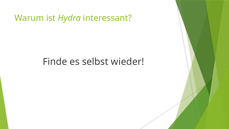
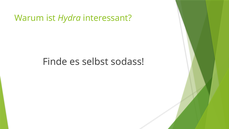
wieder: wieder -> sodass (127, 62)
